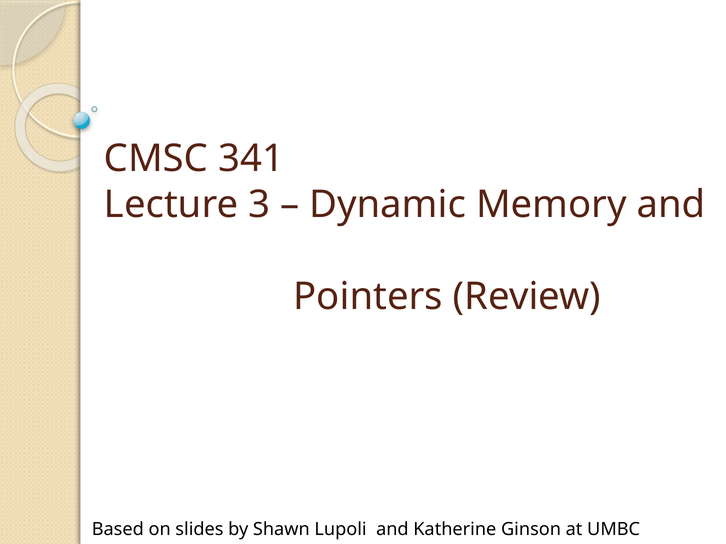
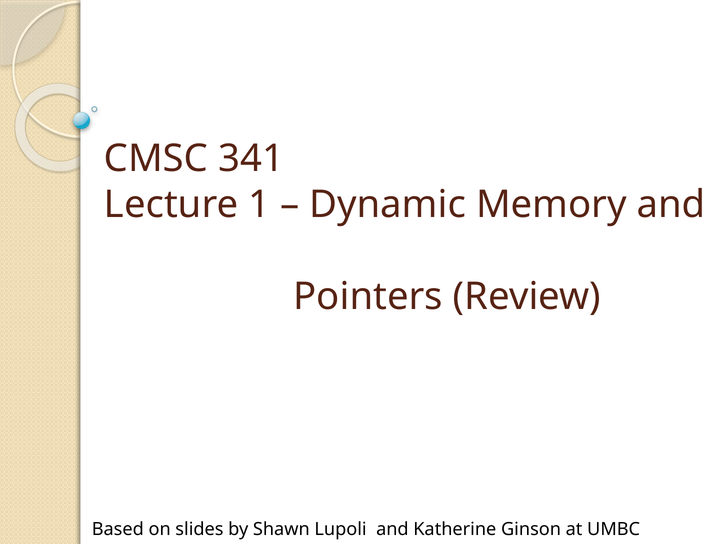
3: 3 -> 1 (259, 205)
